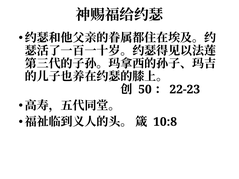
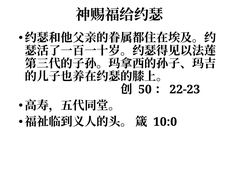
10:8: 10:8 -> 10:0 (165, 122)
